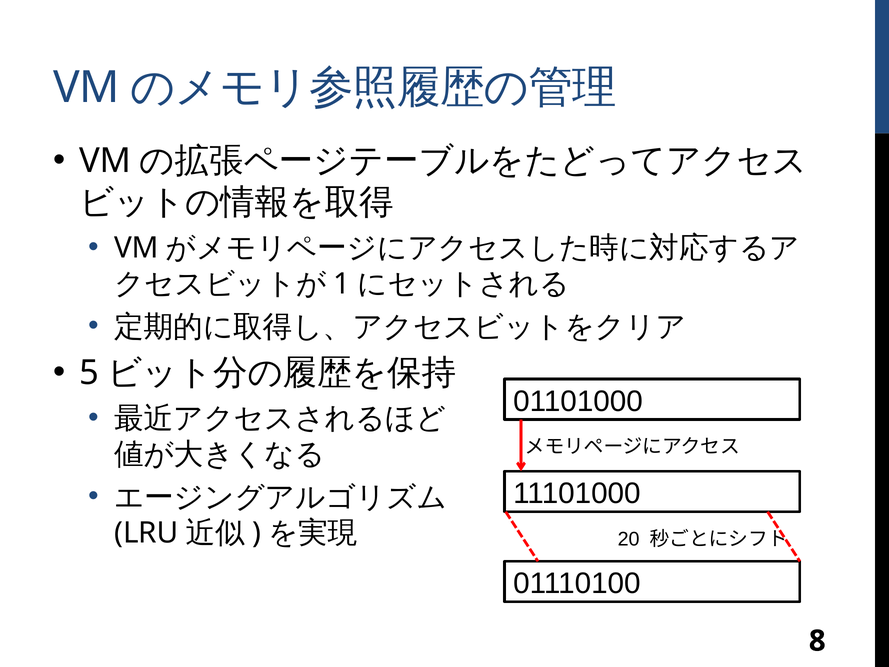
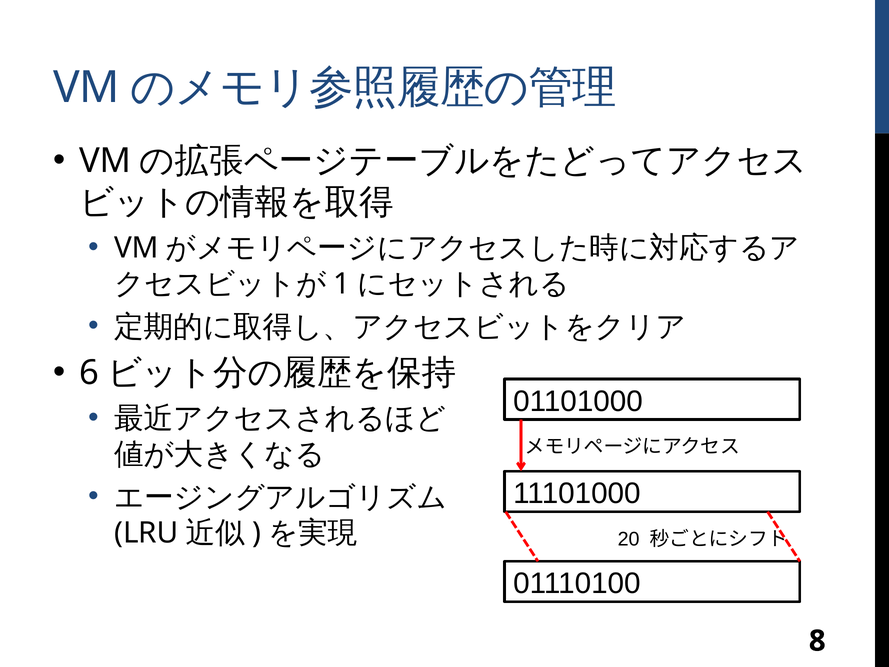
5: 5 -> 6 (89, 373)
